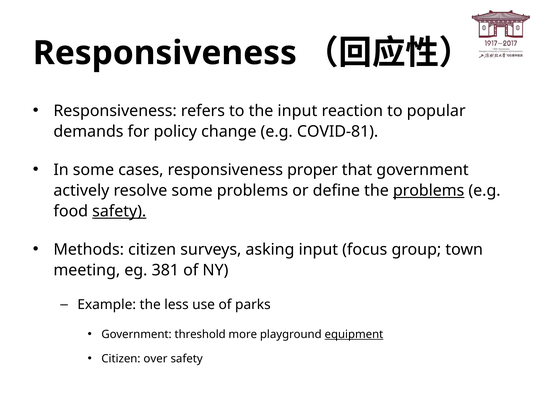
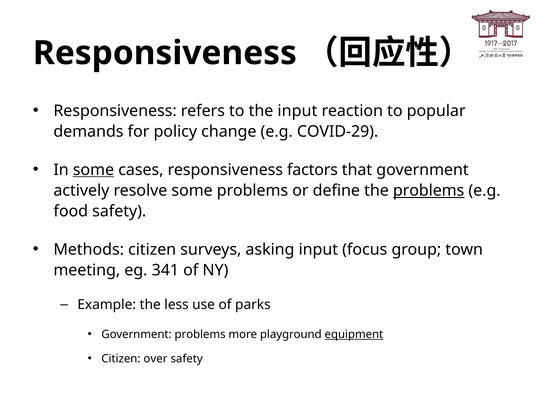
COVID-81: COVID-81 -> COVID-29 (338, 132)
some underline: none -> present (93, 170)
proper: proper -> factors (312, 170)
safety underline: present -> none (119, 211)
381: 381 -> 341 (165, 270)
Government threshold: threshold -> problems (200, 334)
